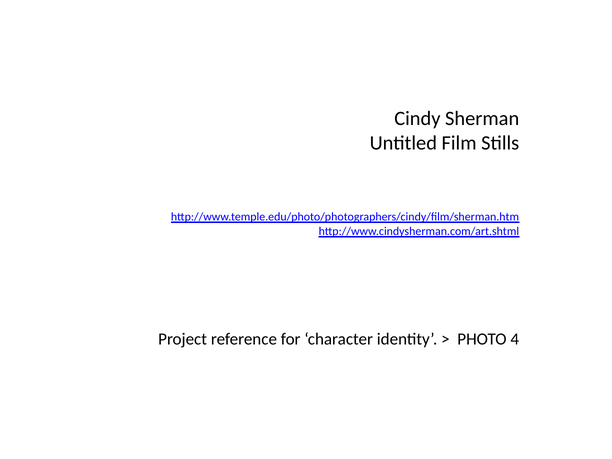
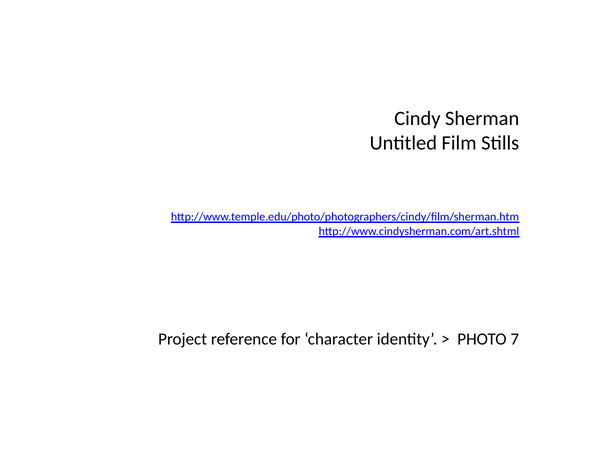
4: 4 -> 7 (515, 339)
